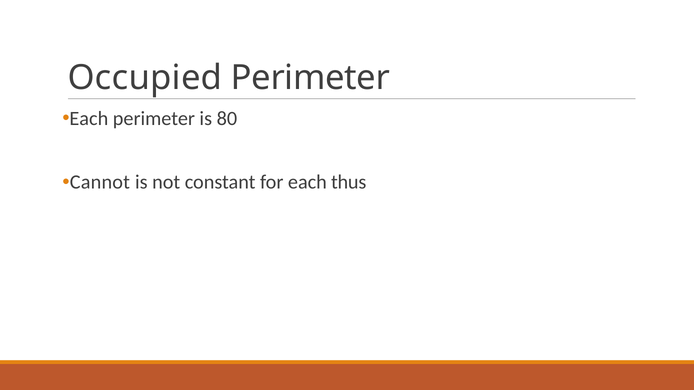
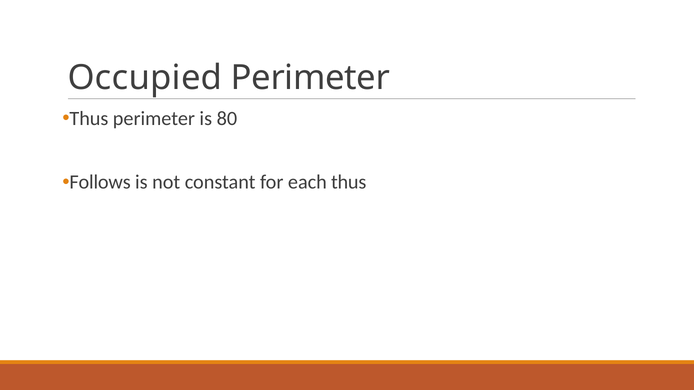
Each: Each -> Thus (89, 118)
Cannot: Cannot -> Follows (100, 182)
